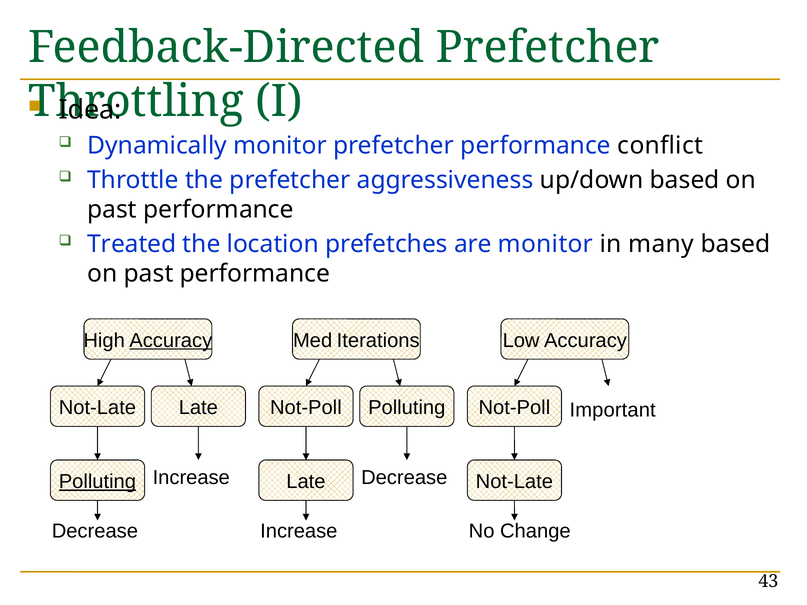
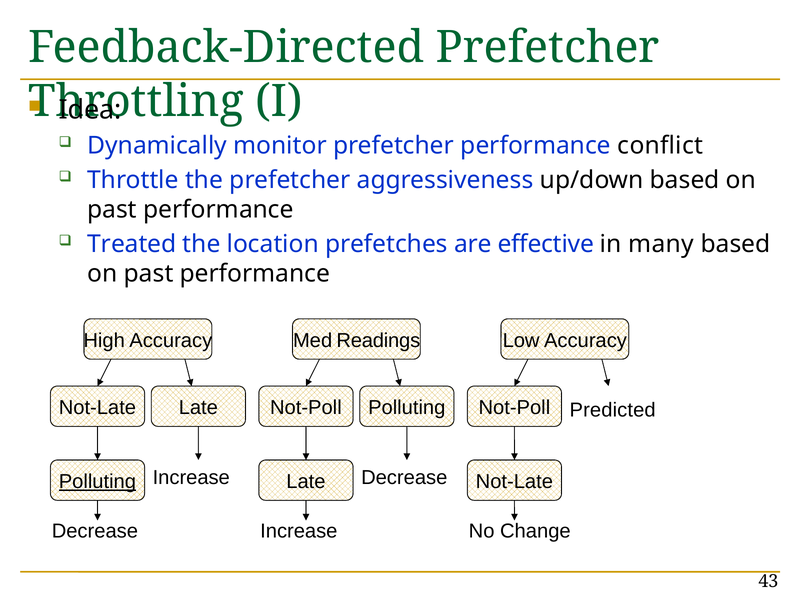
are monitor: monitor -> effective (546, 244)
Accuracy underline: present -> none (171, 341)
Iterations: Iterations -> Readings (378, 341)
Important: Important -> Predicted (613, 410)
